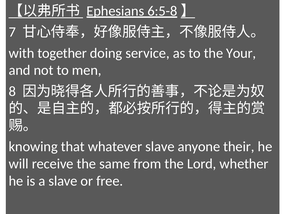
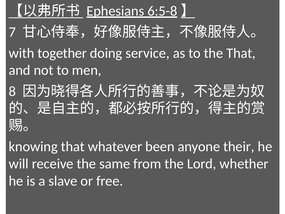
the Your: Your -> That (241, 53)
whatever slave: slave -> been (160, 147)
